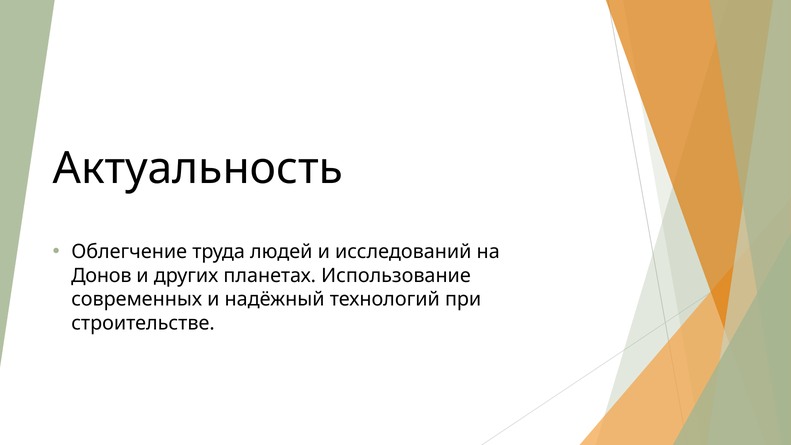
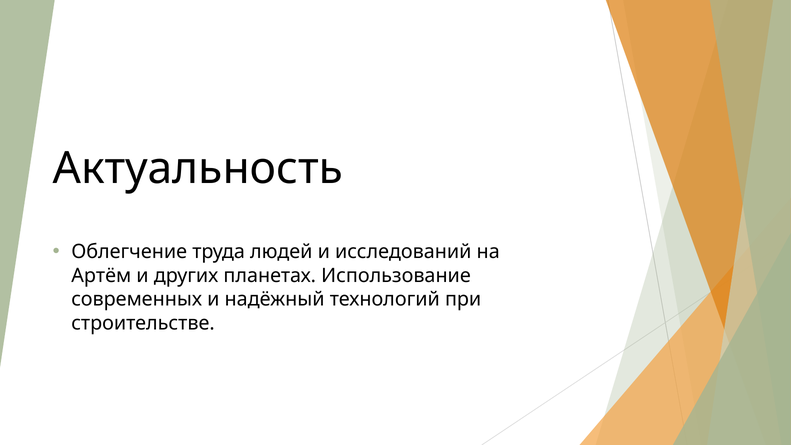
Донов: Донов -> Артём (101, 276)
